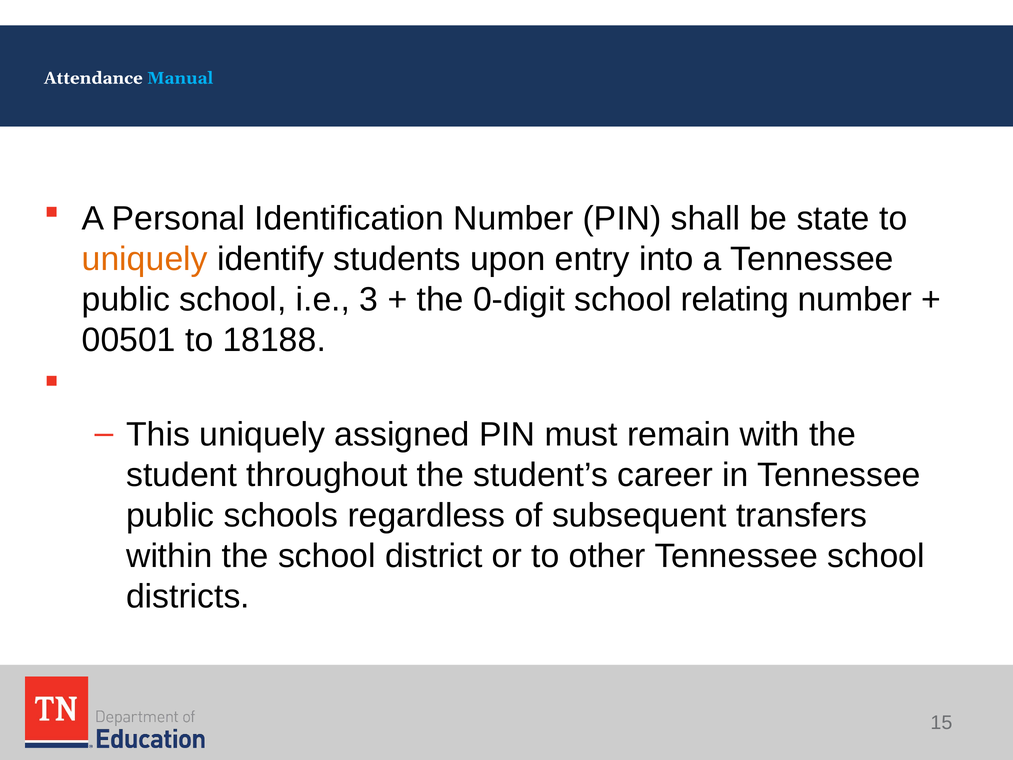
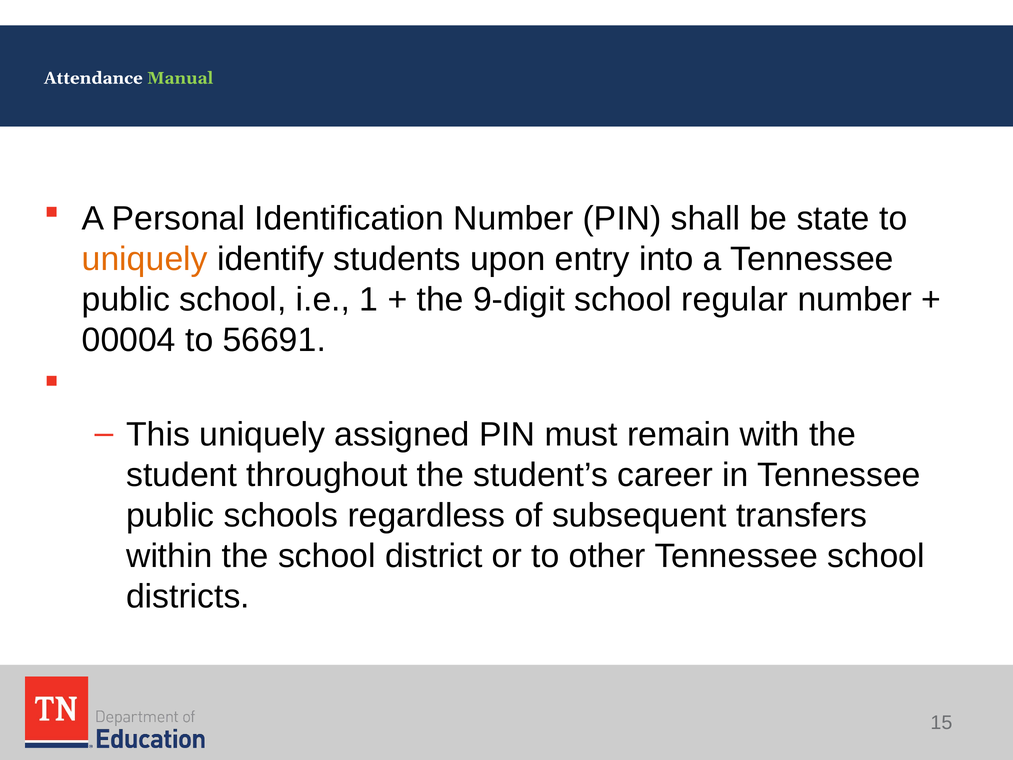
Manual colour: light blue -> light green (180, 78)
3: 3 -> 1 (369, 299)
0-digit: 0-digit -> 9-digit (519, 299)
relating: relating -> regular (735, 299)
00501: 00501 -> 00004 (129, 340)
18188: 18188 -> 56691 (274, 340)
